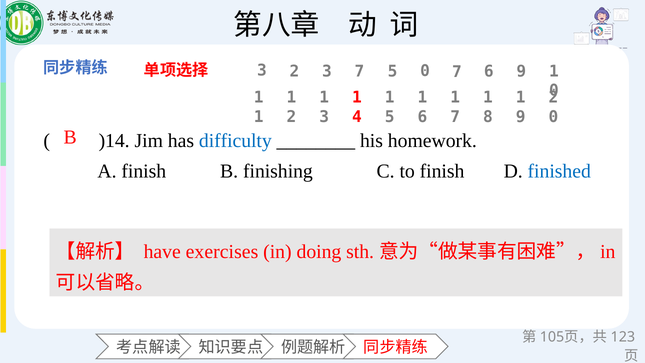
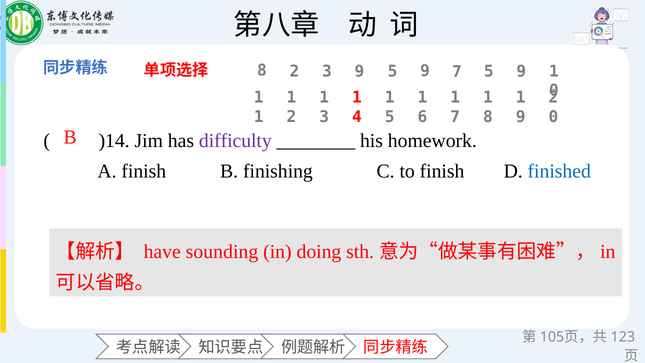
3: 3 -> 8 (262, 71)
3 7: 7 -> 9 (359, 71)
0: 0 -> 9 (425, 71)
7 6: 6 -> 5 (489, 71)
difficulty colour: blue -> purple (235, 141)
exercises: exercises -> sounding (222, 252)
